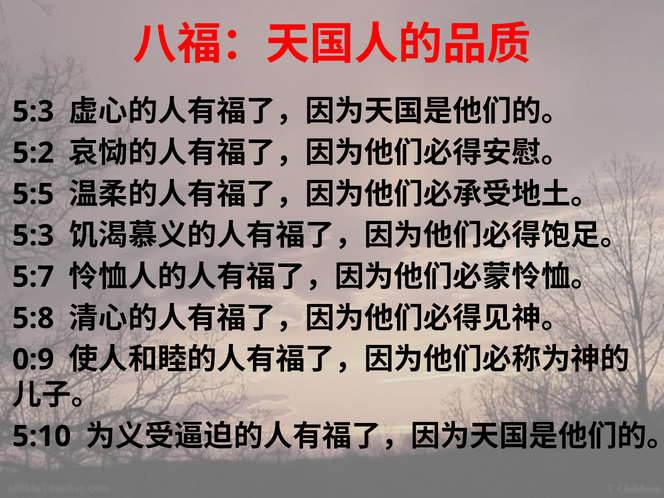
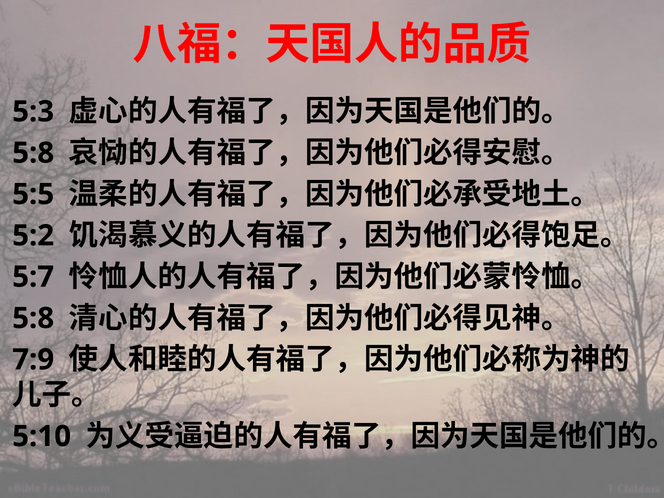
5:2: 5:2 -> 5:8 (33, 153)
5:3: 5:3 -> 5:2 (33, 236)
0:9: 0:9 -> 7:9 (33, 360)
